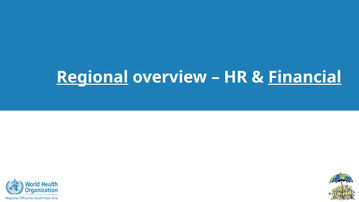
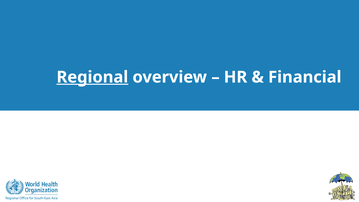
Financial underline: present -> none (305, 77)
